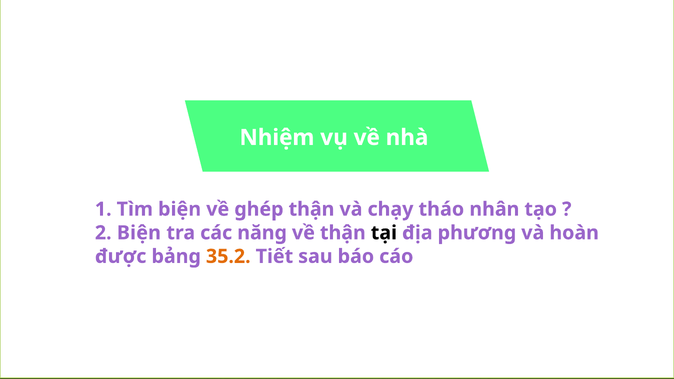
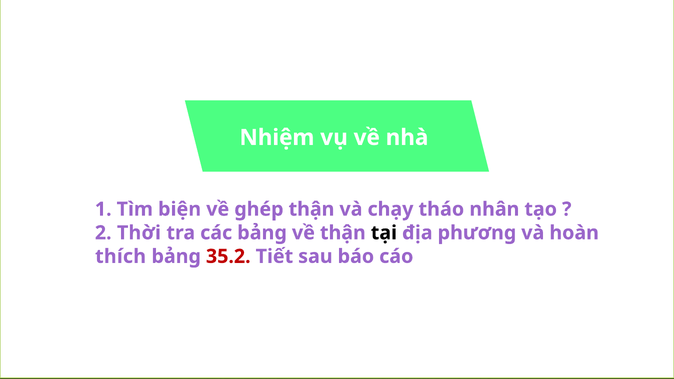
2 Biện: Biện -> Thời (139, 233)
các năng: năng -> bảng (262, 233)
được: được -> thích (121, 256)
35.2 colour: orange -> red (228, 256)
